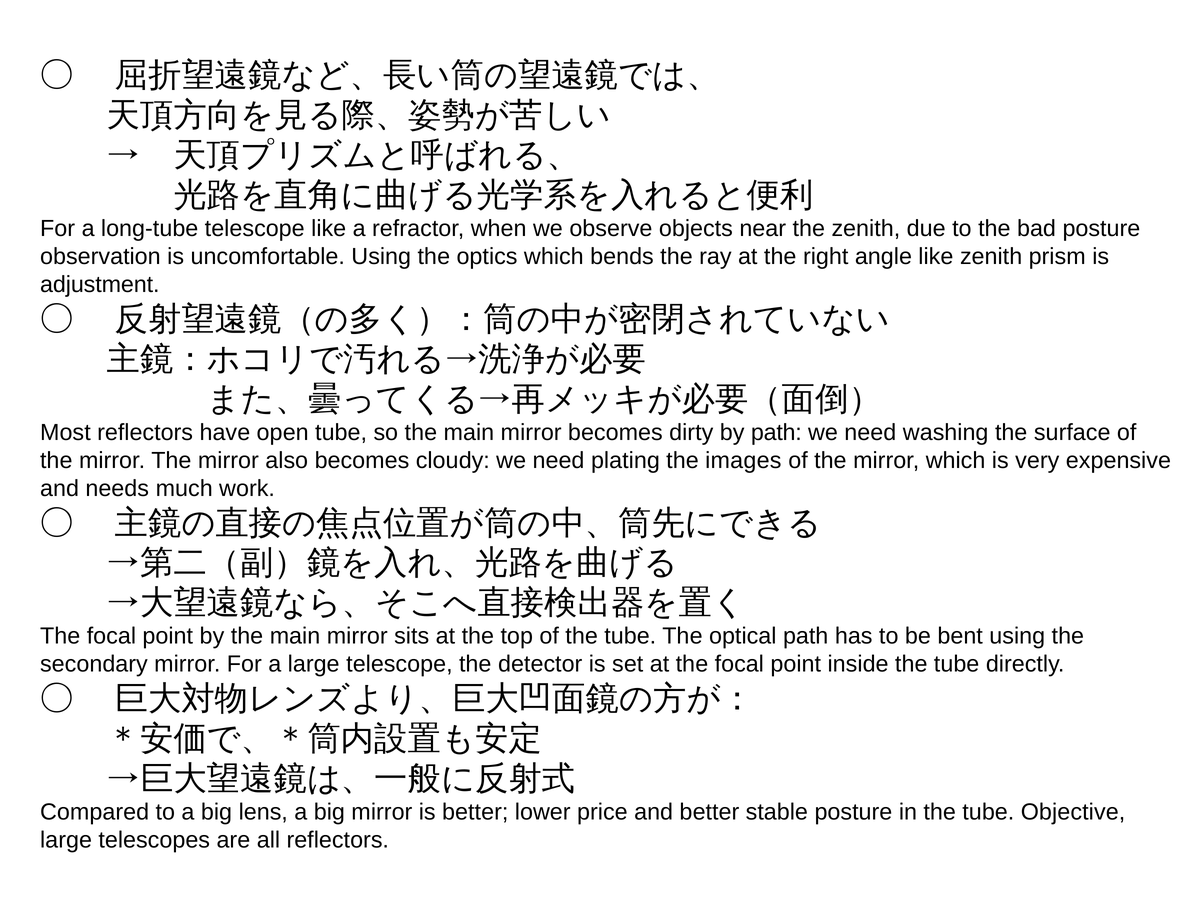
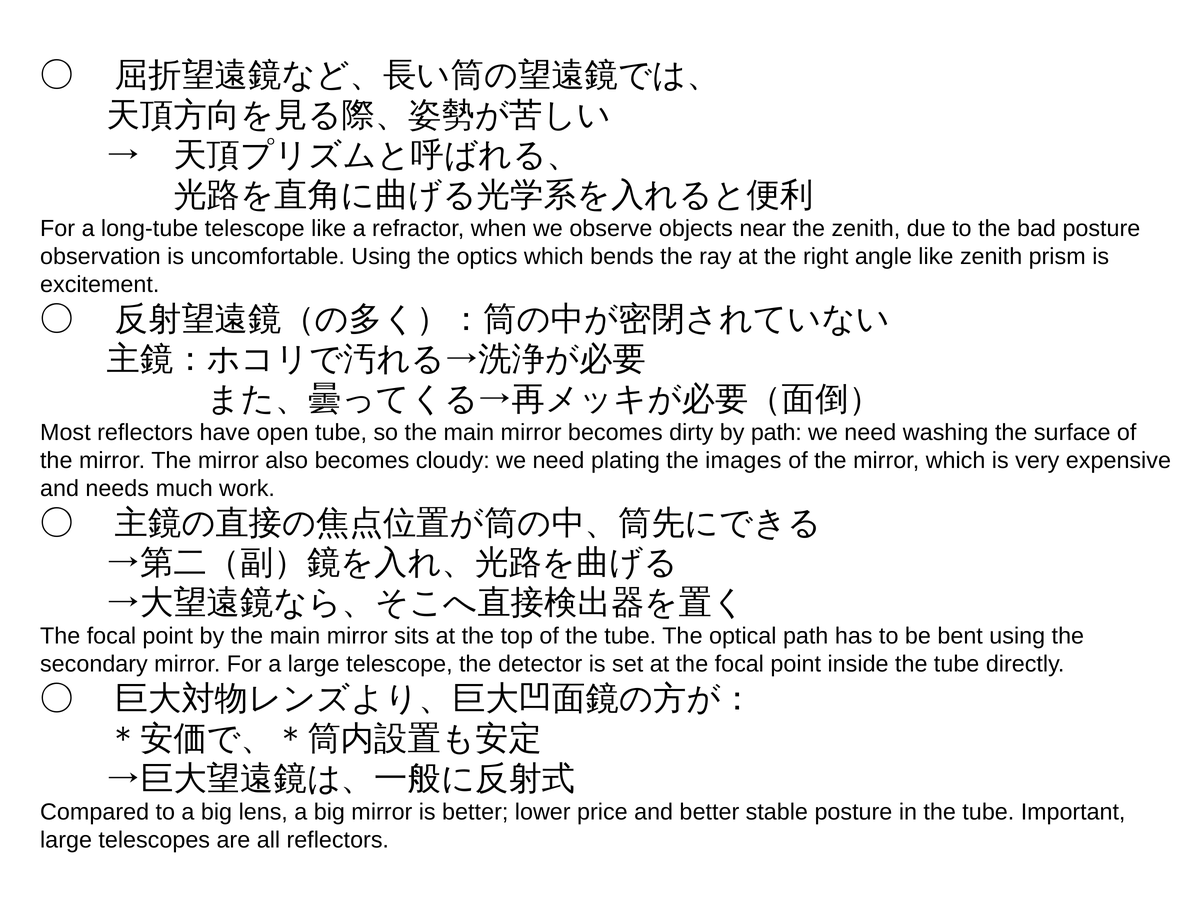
adjustment: adjustment -> excitement (100, 285)
Objective: Objective -> Important (1073, 812)
